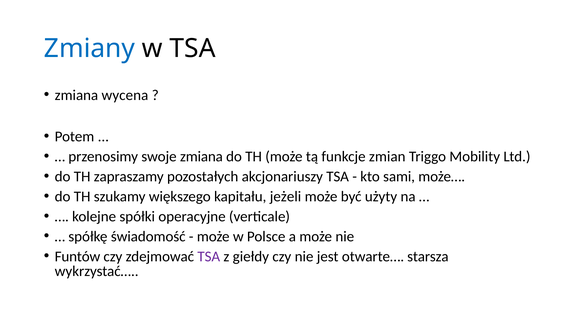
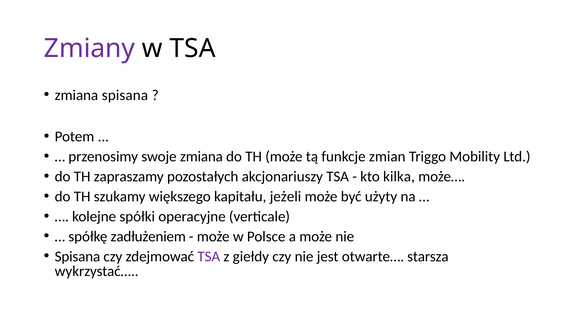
Zmiany colour: blue -> purple (89, 48)
zmiana wycena: wycena -> spisana (125, 95)
sami: sami -> kilka (399, 177)
świadomość: świadomość -> zadłużeniem (148, 237)
Funtów: Funtów -> Spisana (77, 256)
